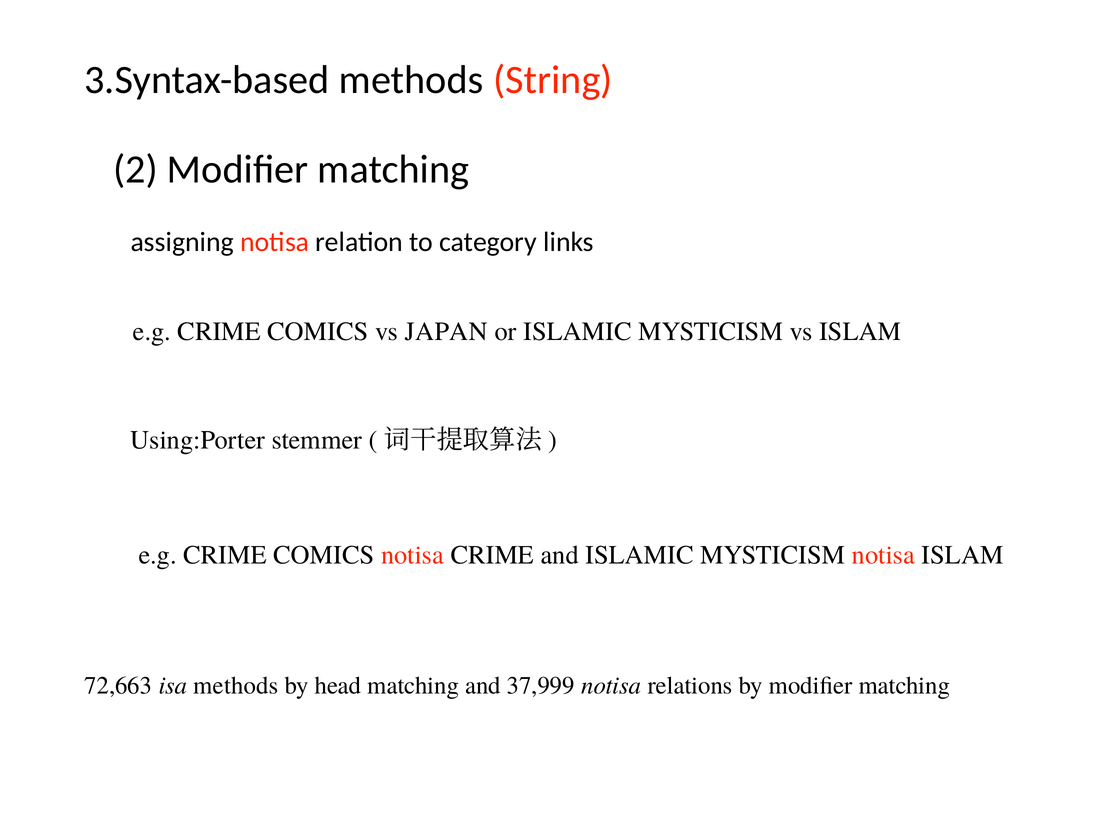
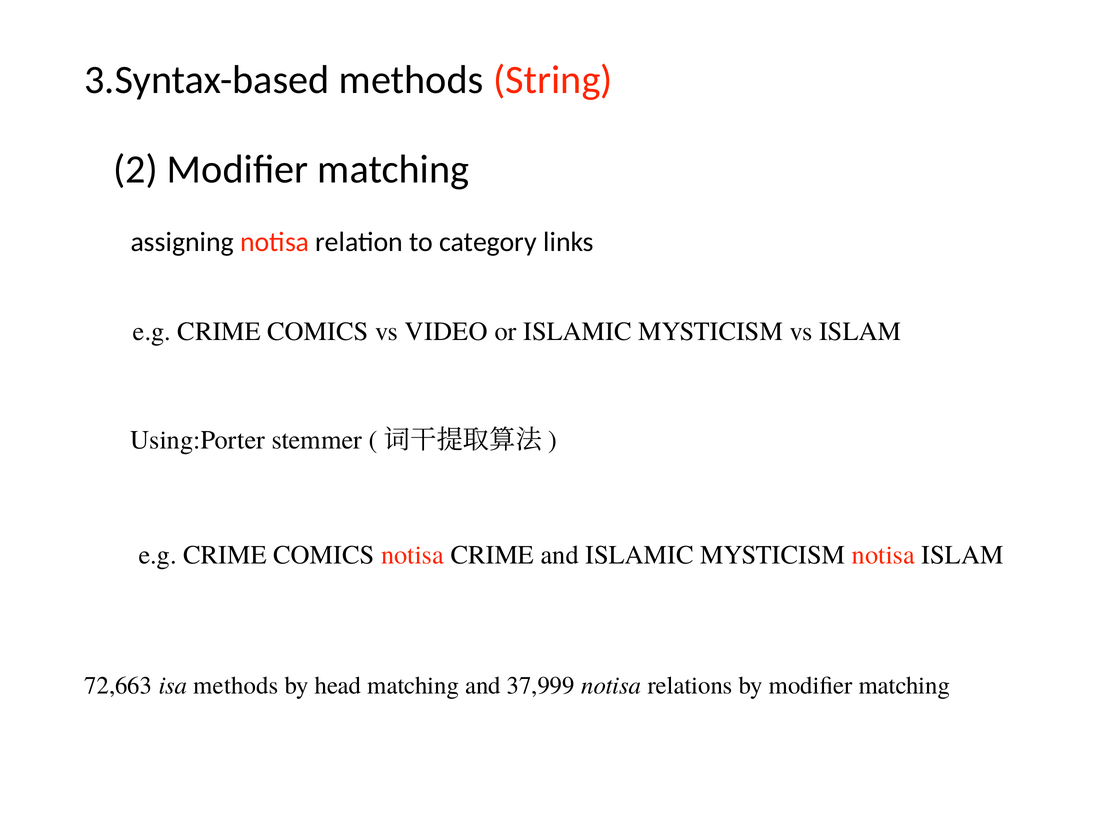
JAPAN: JAPAN -> VIDEO (446, 332)
